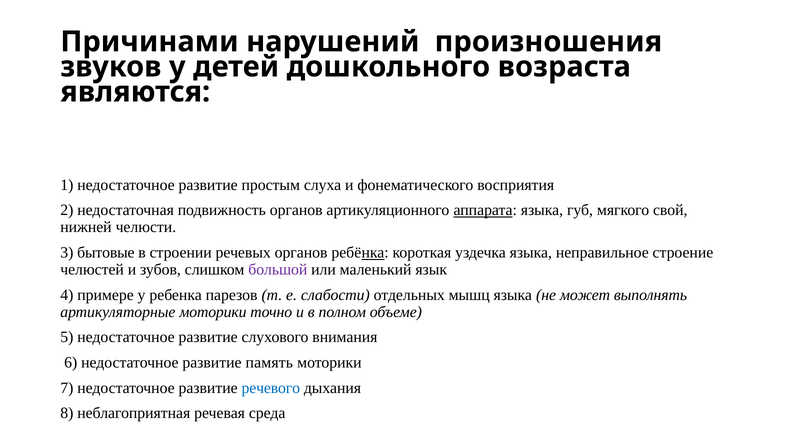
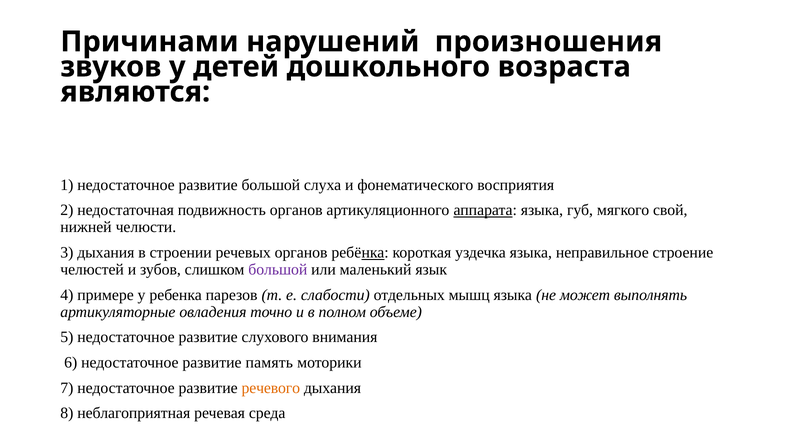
развитие простым: простым -> большой (271, 185)
3 бытовые: бытовые -> дыхания (106, 252)
артикуляторные моторики: моторики -> овладения (213, 312)
речевого colour: blue -> orange (271, 388)
